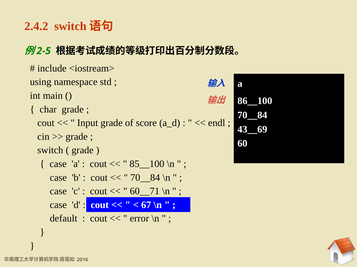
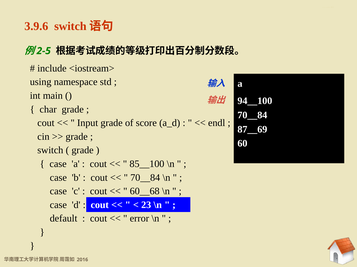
2.4.2: 2.4.2 -> 3.9.6 (36, 26)
86__100: 86__100 -> 94__100 (255, 101)
43__69: 43__69 -> 87__69 (252, 130)
60__71: 60__71 -> 60__68 (145, 192)
67: 67 -> 23 (146, 205)
